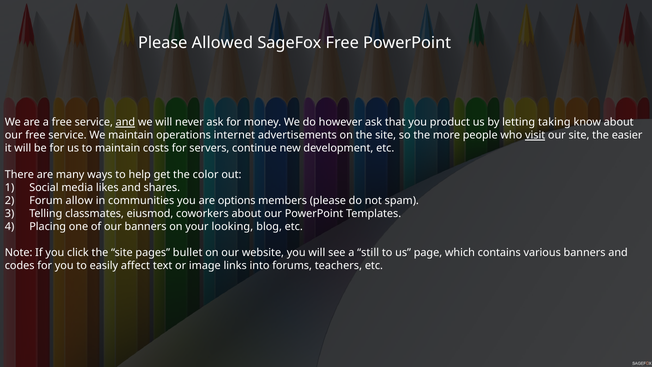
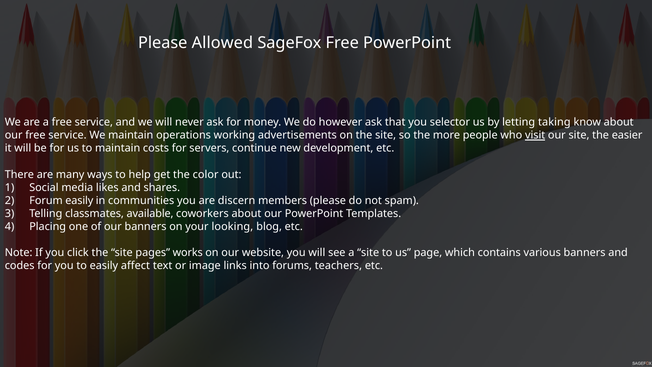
and underline: present -> none (125, 122)
product: product -> selector (450, 122)
internet: internet -> working (234, 135)
Forum allow: allow -> easily (79, 200)
options: options -> discern (237, 200)
eiusmod: eiusmod -> available (150, 213)
bullet: bullet -> works (188, 253)
a still: still -> site (368, 253)
